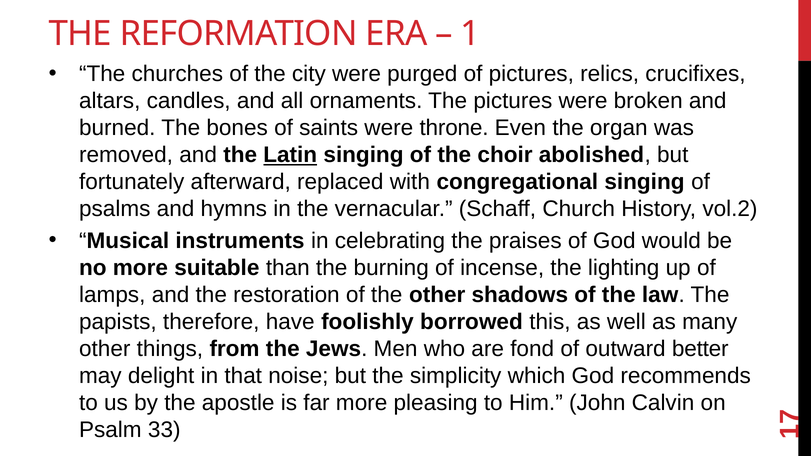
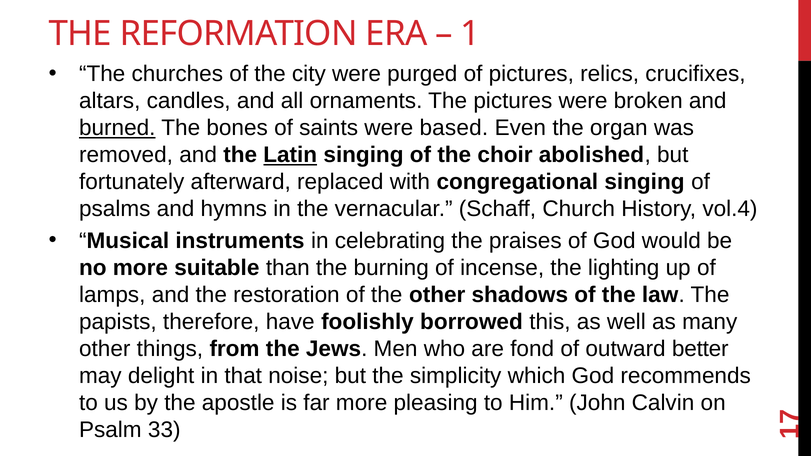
burned underline: none -> present (117, 128)
throne: throne -> based (454, 128)
vol.2: vol.2 -> vol.4 (730, 209)
